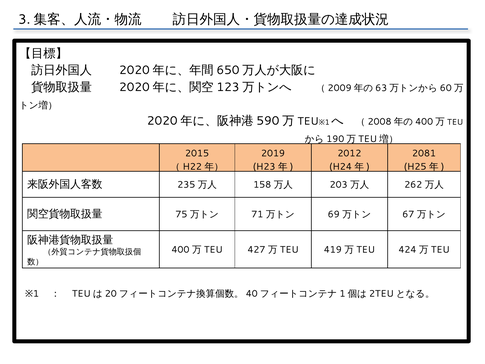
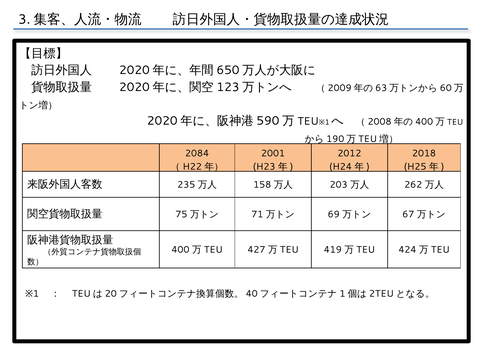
2015: 2015 -> 2084 (197, 153)
2019: 2019 -> 2001 (273, 153)
2081: 2081 -> 2018 (424, 153)
